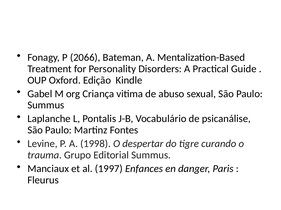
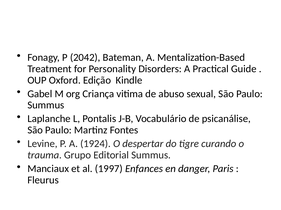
2066: 2066 -> 2042 (85, 58)
1998: 1998 -> 1924 (95, 144)
